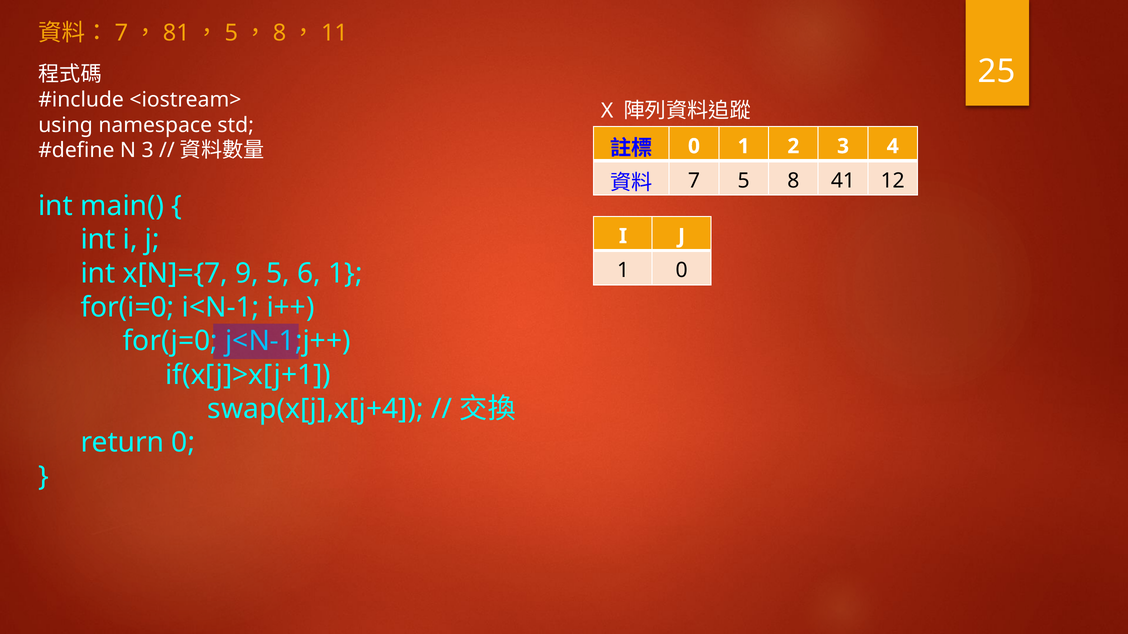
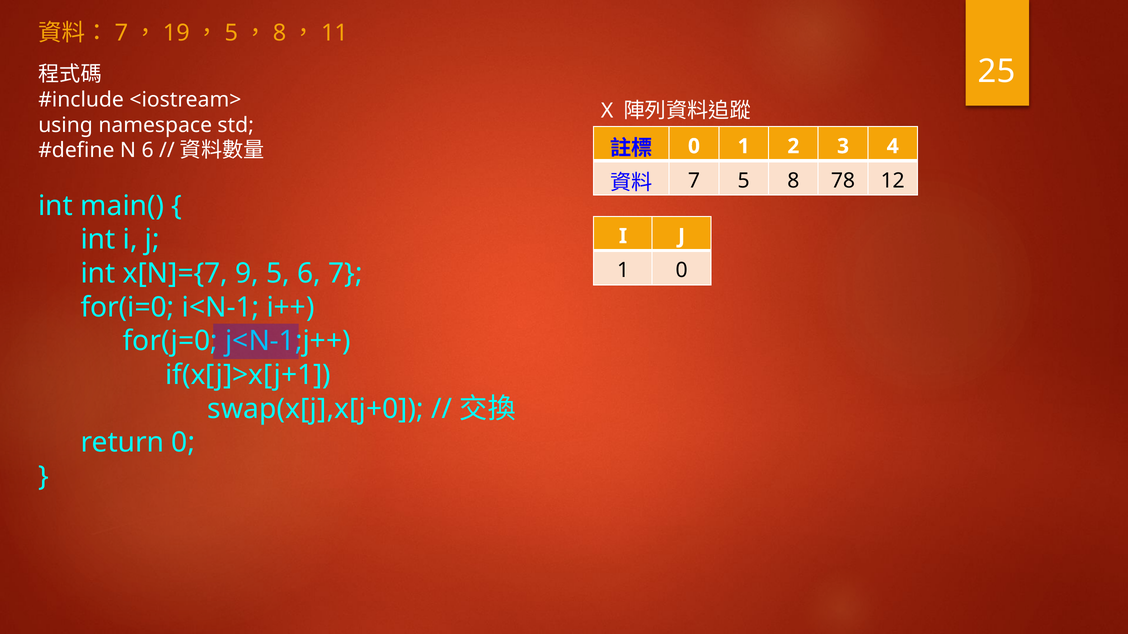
81: 81 -> 19 (176, 33)
N 3: 3 -> 6 (148, 151)
41: 41 -> 78 (843, 181)
6 1: 1 -> 7 (346, 274)
swap(x[j],x[j+4: swap(x[j],x[j+4 -> swap(x[j],x[j+0 (316, 409)
